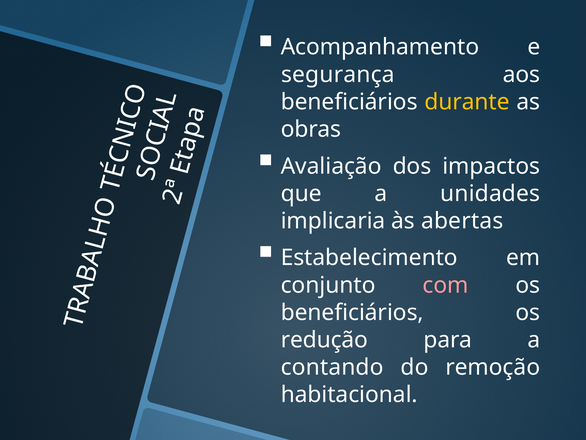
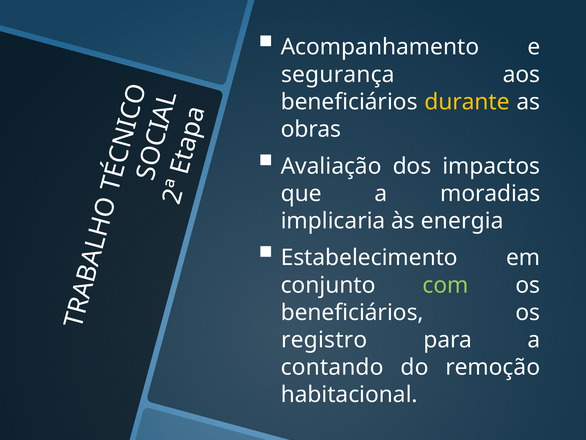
unidades: unidades -> moradias (490, 193)
abertas: abertas -> energia (462, 221)
com colour: pink -> light green (445, 285)
redução: redução -> registro (324, 340)
